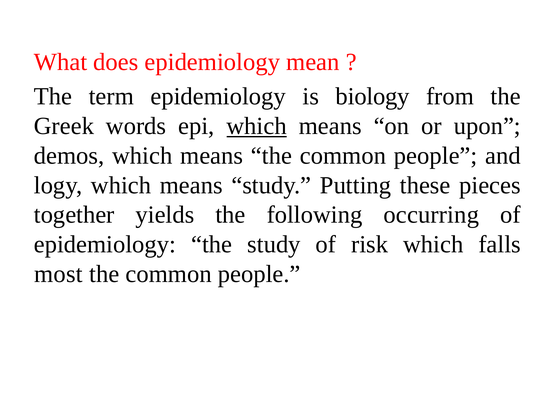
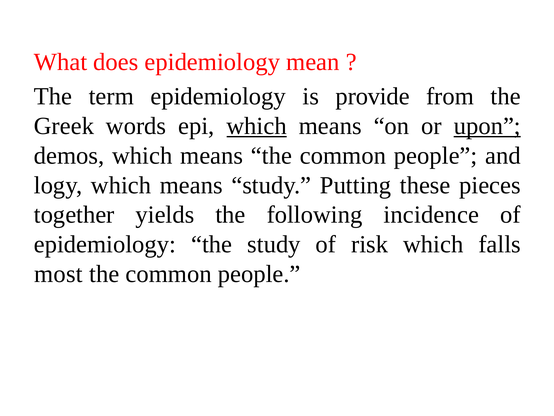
biology: biology -> provide (373, 96)
upon underline: none -> present (487, 126)
occurring: occurring -> incidence (431, 215)
